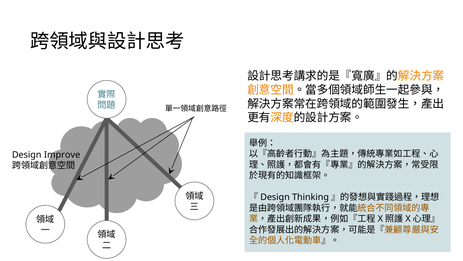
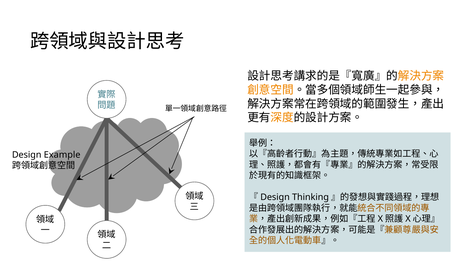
Improve: Improve -> Example (62, 154)
